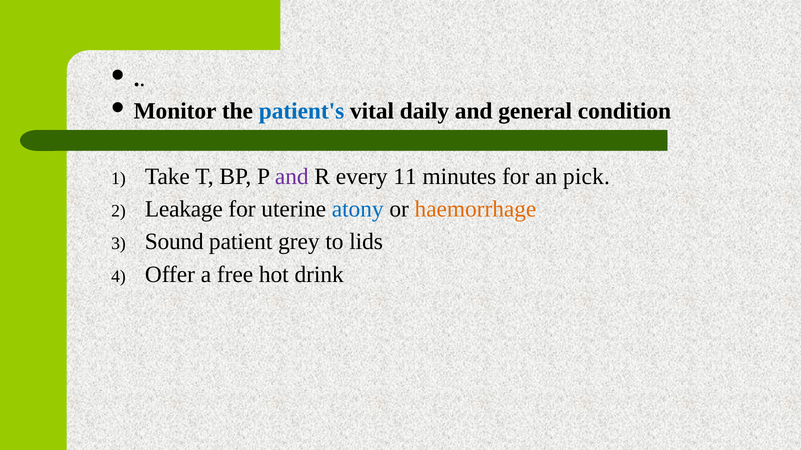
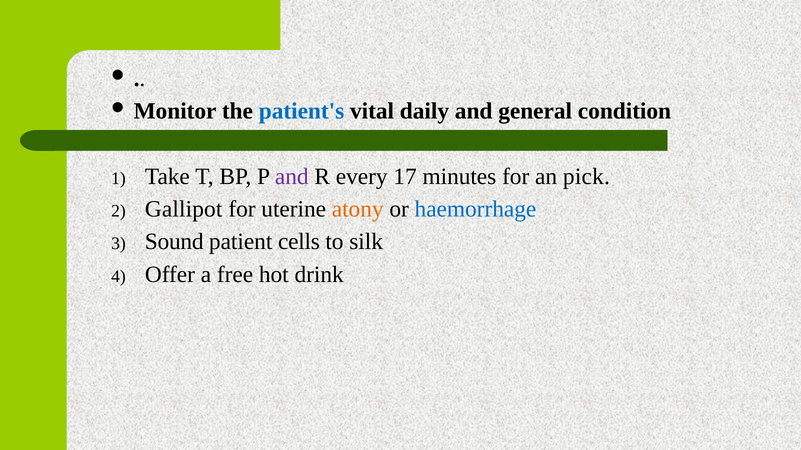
11: 11 -> 17 (405, 177)
Leakage: Leakage -> Gallipot (184, 209)
atony colour: blue -> orange (358, 209)
haemorrhage colour: orange -> blue (475, 209)
grey: grey -> cells (299, 242)
lids: lids -> silk (366, 242)
